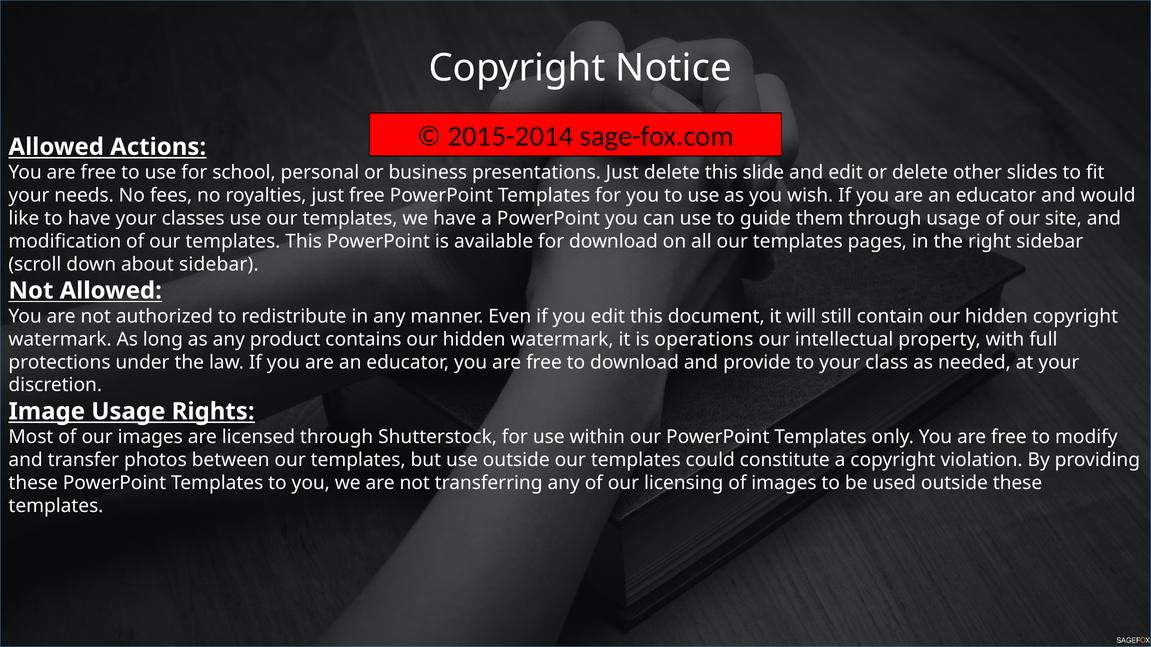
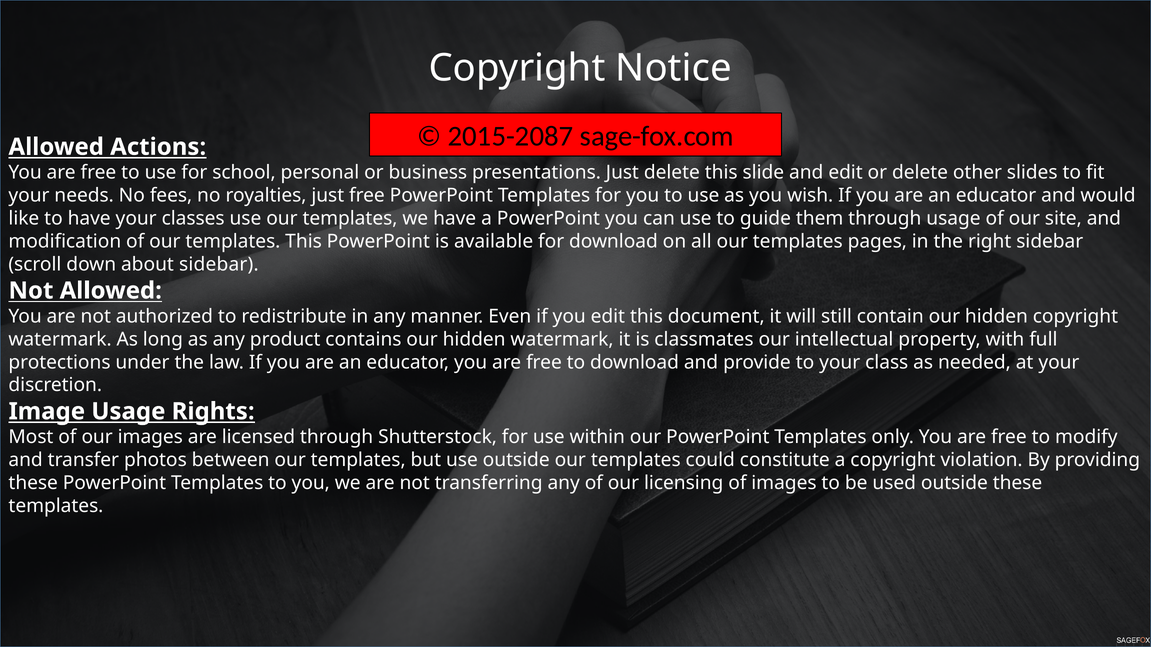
2015-2014: 2015-2014 -> 2015-2087 (511, 137)
operations: operations -> classmates (704, 339)
